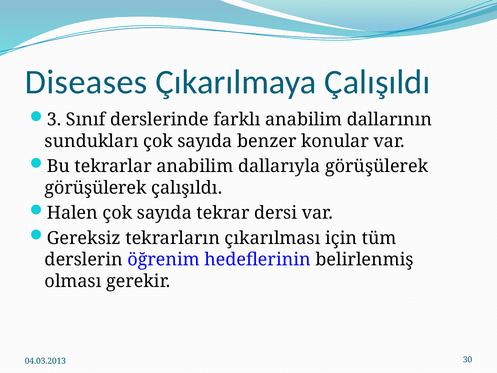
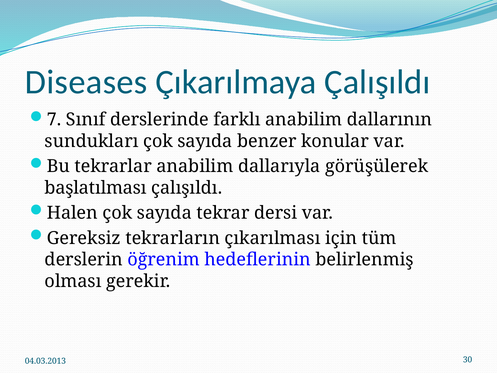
3: 3 -> 7 (54, 120)
görüşülerek: görüşülerek -> başlatılması (96, 188)
